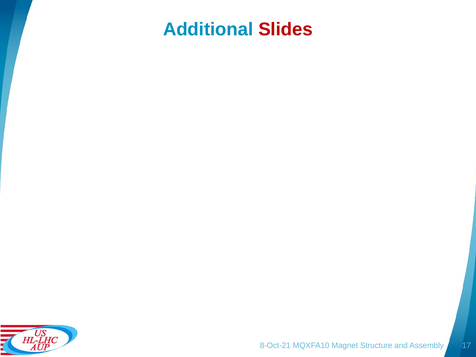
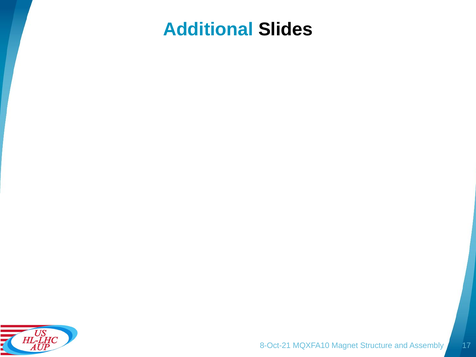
Slides colour: red -> black (286, 29)
